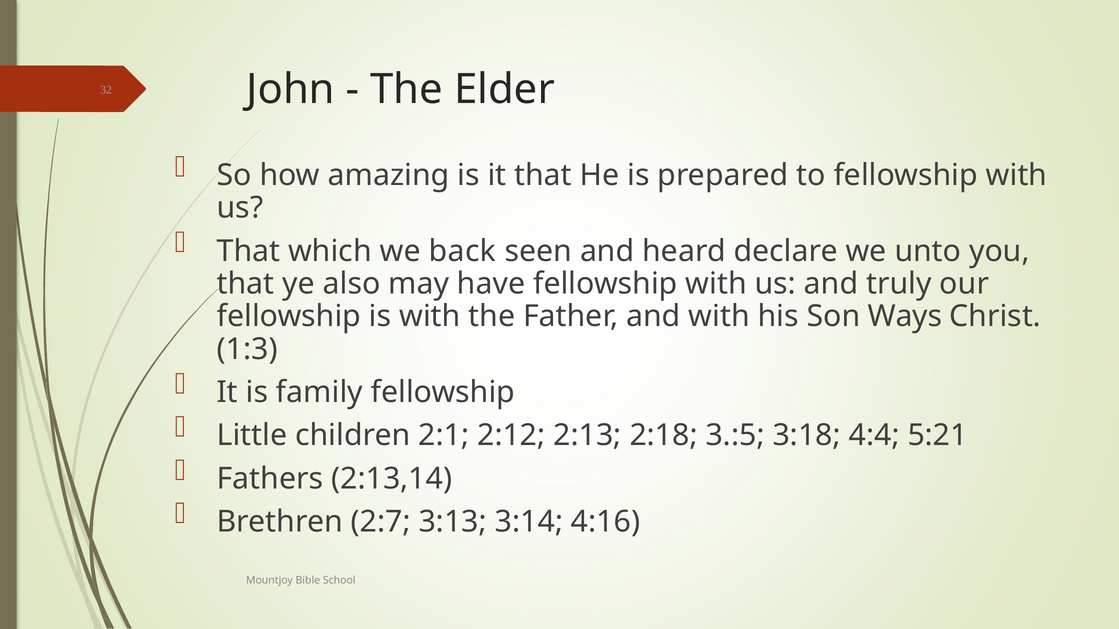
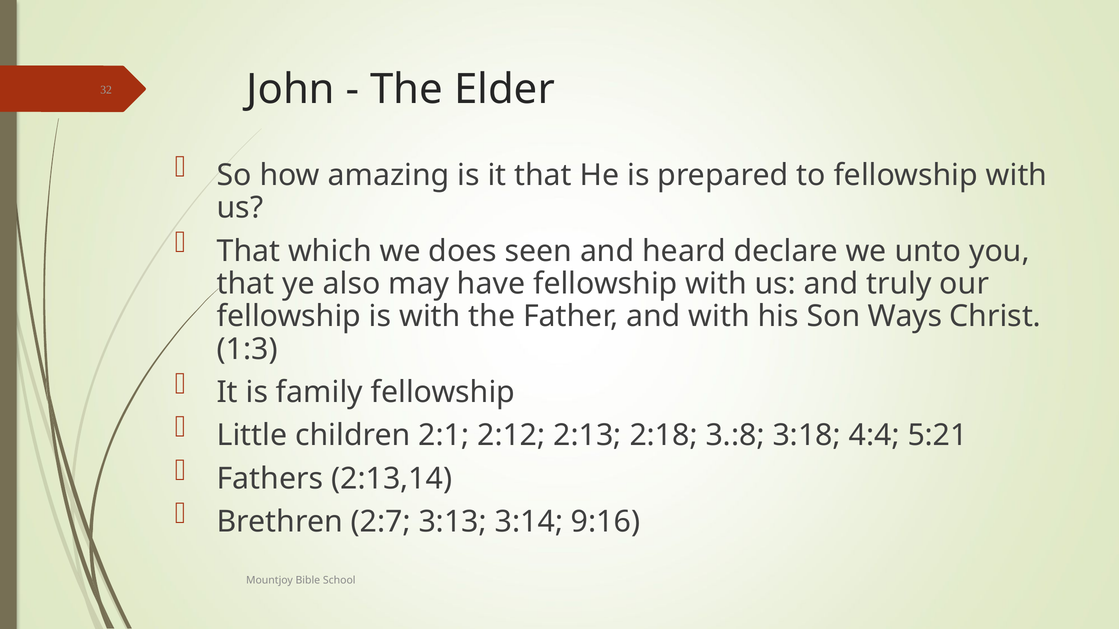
back: back -> does (463, 251)
3.:5: 3.:5 -> 3.:8 (735, 436)
4:16: 4:16 -> 9:16 (606, 522)
